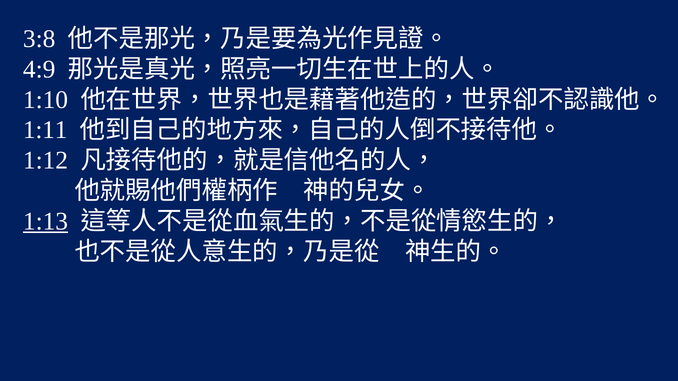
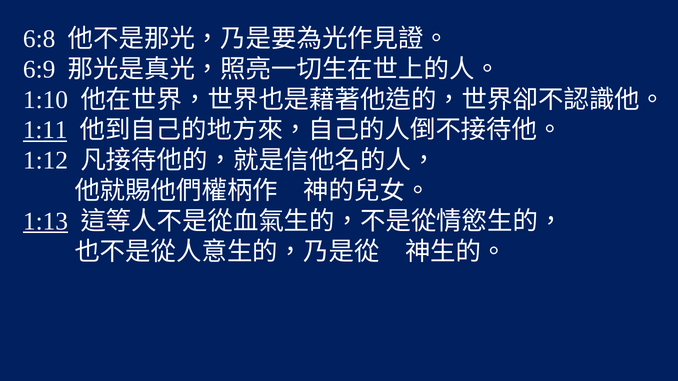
3:8: 3:8 -> 6:8 (39, 39)
4:9: 4:9 -> 6:9 (39, 69)
1:11 underline: none -> present (45, 130)
